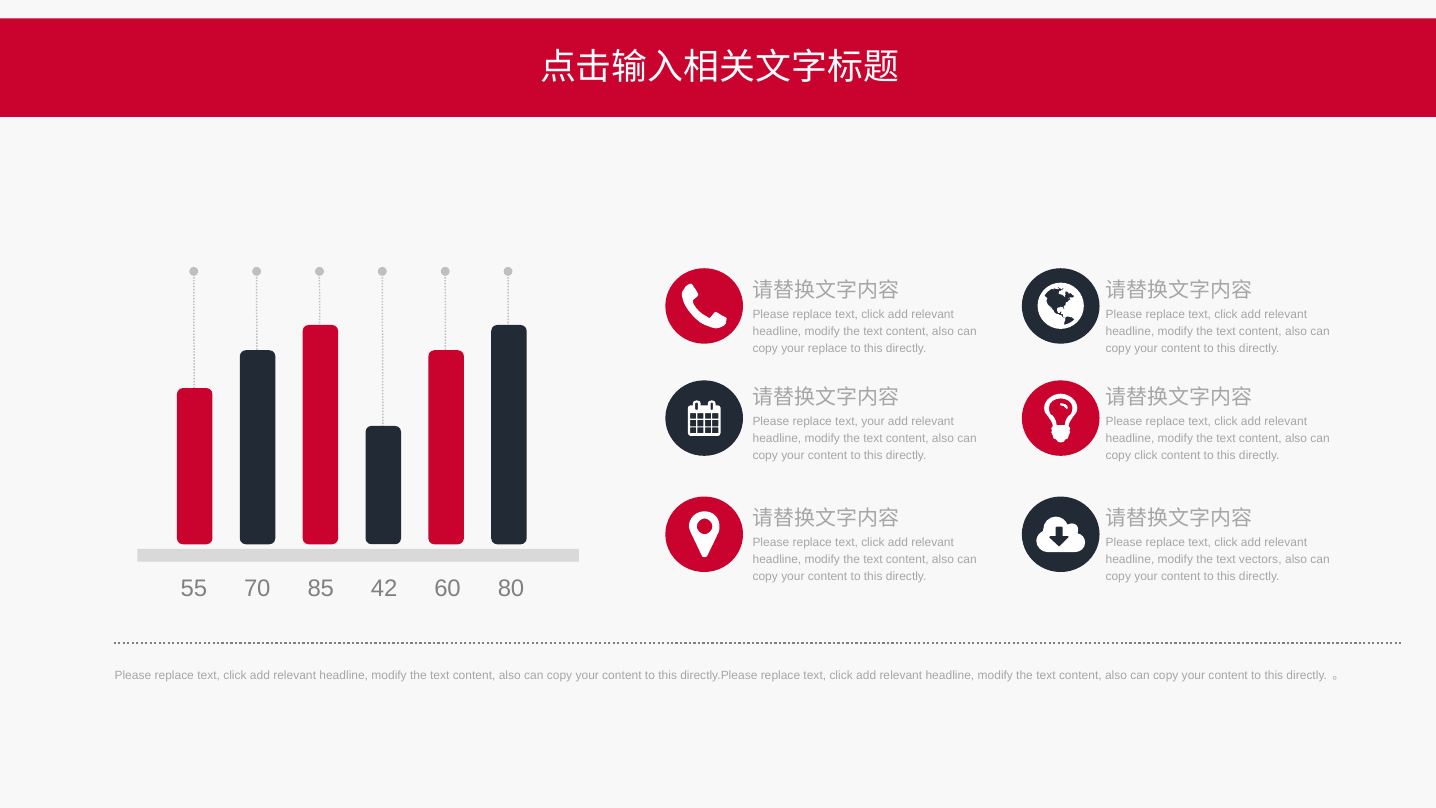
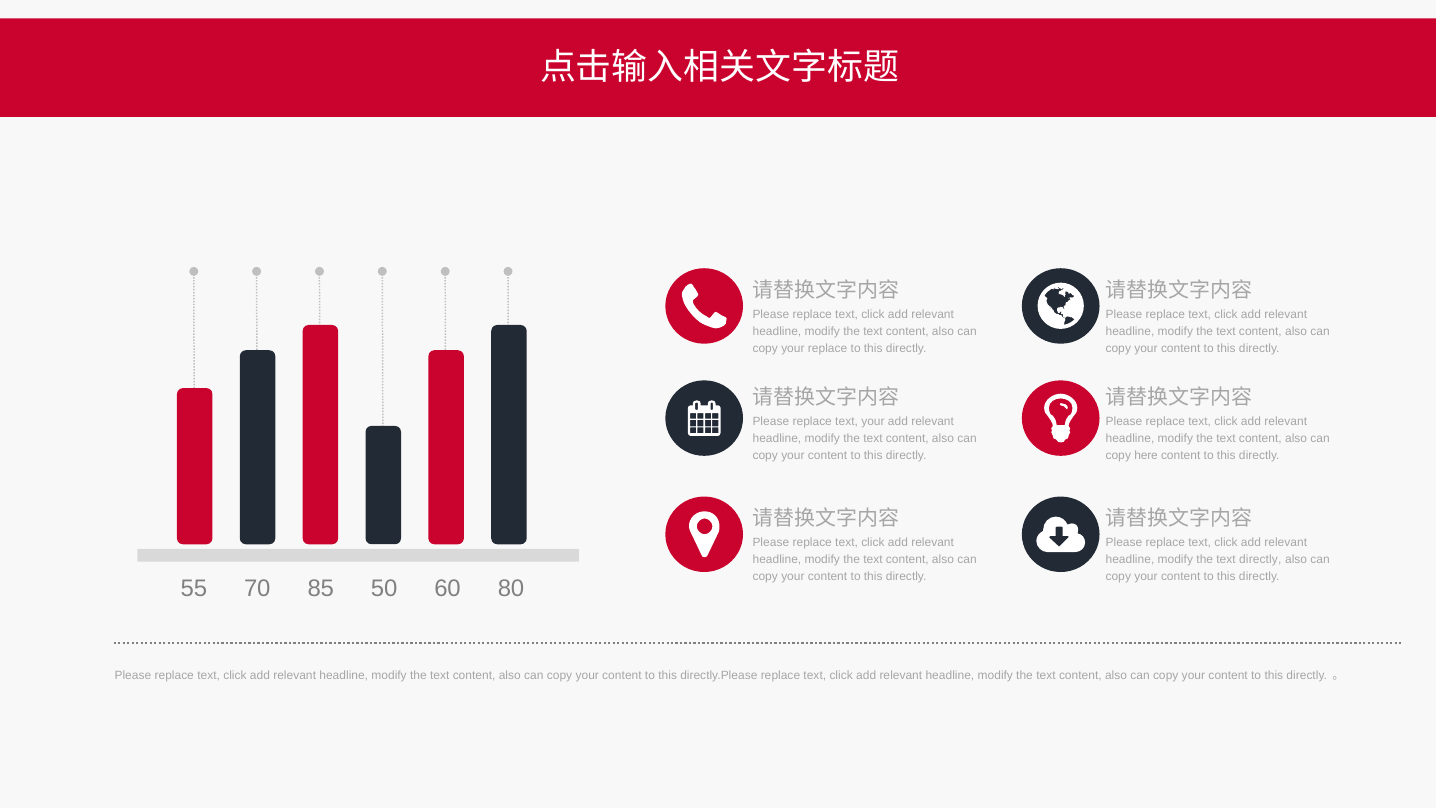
copy click: click -> here (1146, 456)
text vectors: vectors -> directly (1260, 559)
42: 42 -> 50 (384, 588)
